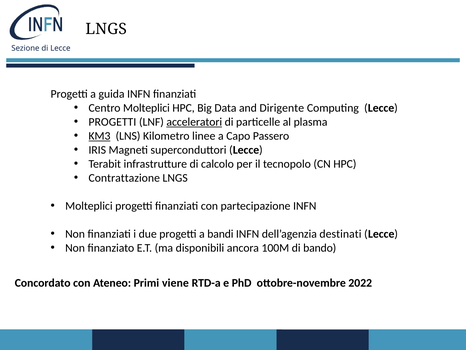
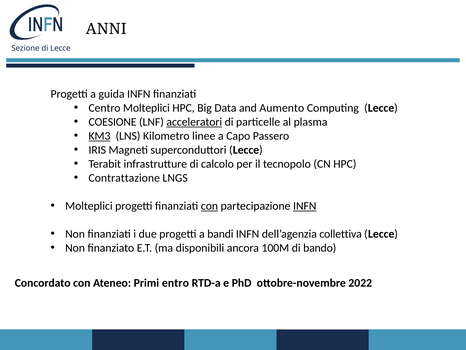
LNGS: LNGS -> ANNI (106, 29)
Dirigente: Dirigente -> Aumento (282, 108)
PROGETTI: PROGETTI -> COESIONE (113, 122)
con underline: none -> present (209, 206)
INFN underline: none -> present (305, 206)
destinati: destinati -> collettiva (341, 234)
viene: viene -> entro (175, 282)
